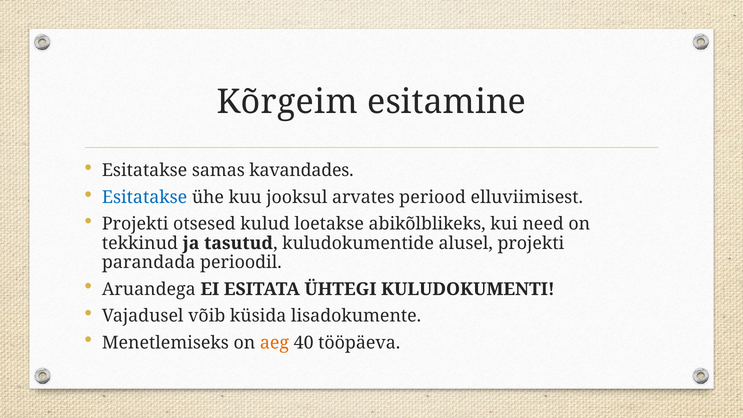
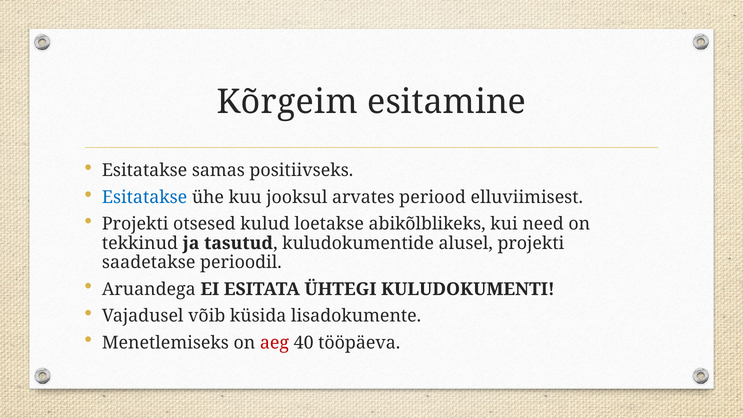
kavandades: kavandades -> positiivseks (301, 171)
parandada: parandada -> saadetakse (149, 262)
aeg colour: orange -> red (274, 343)
